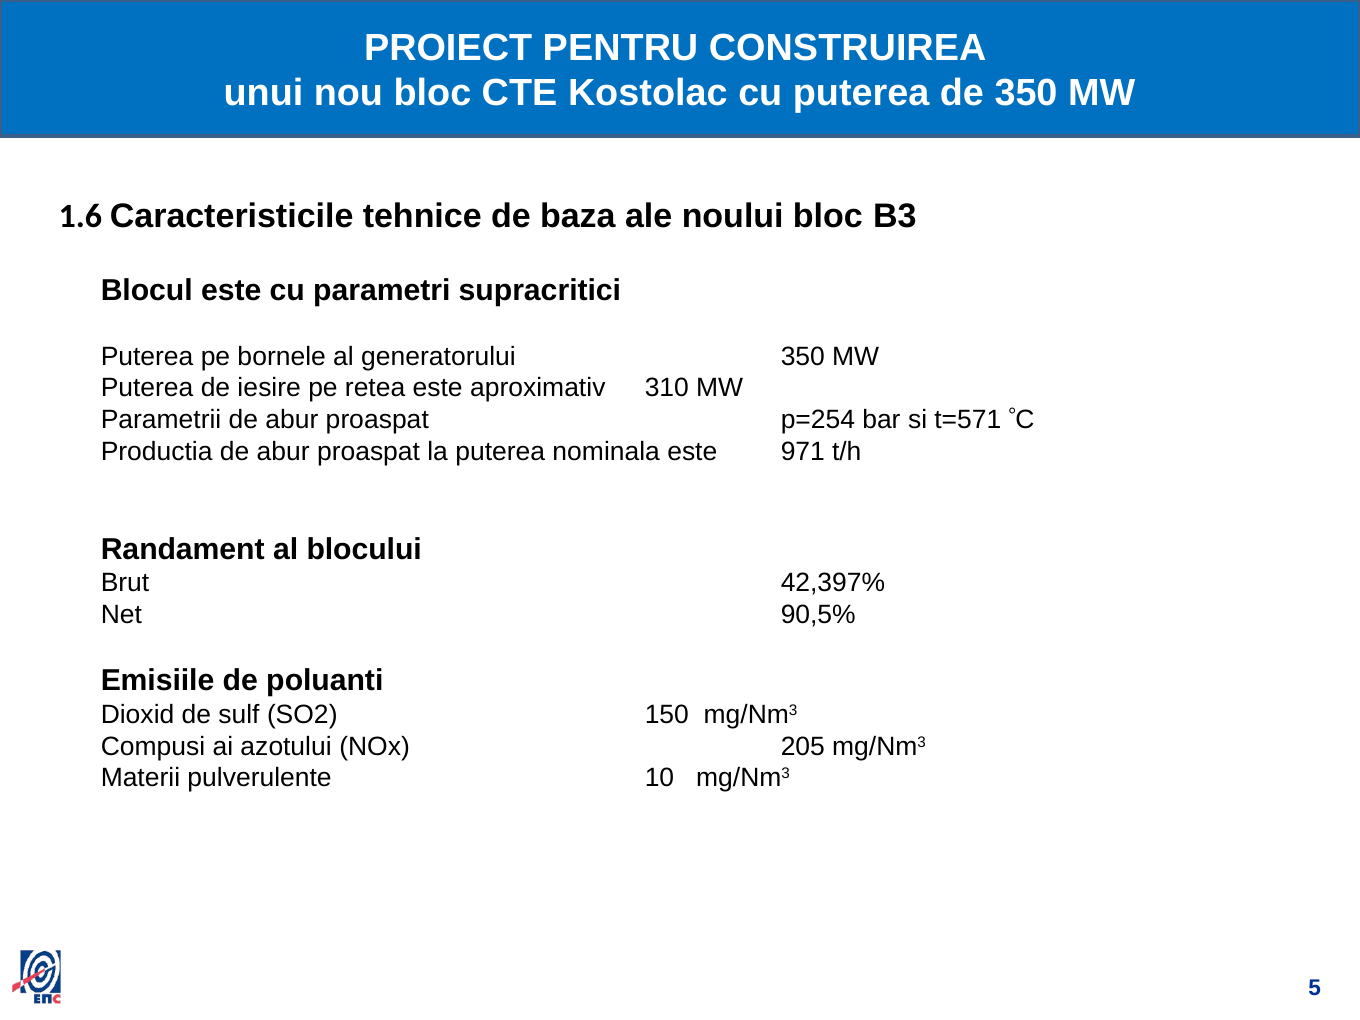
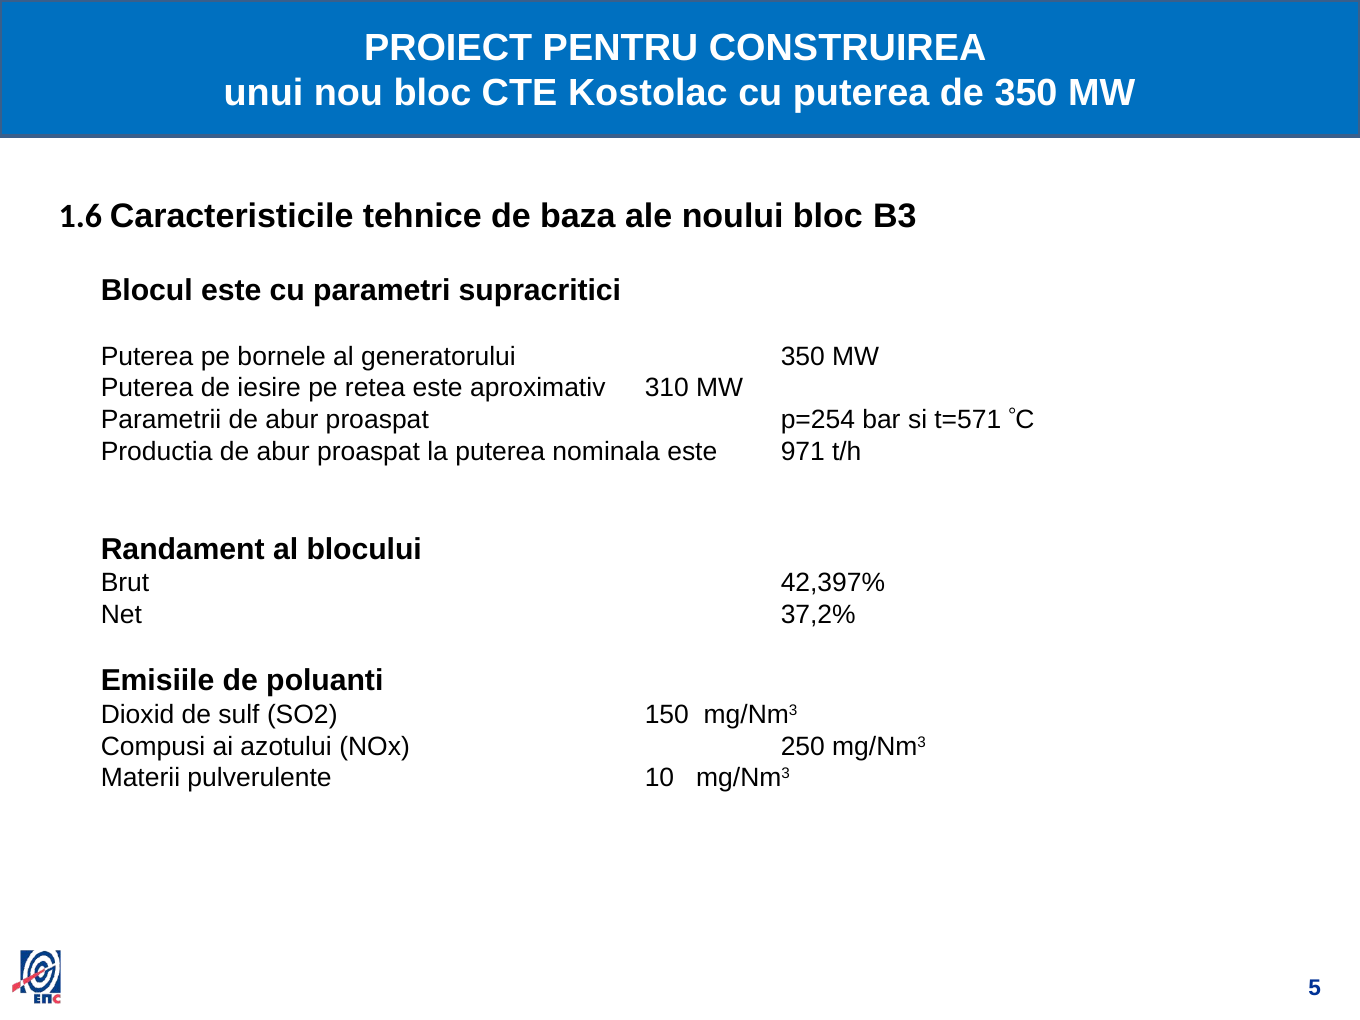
90,5%: 90,5% -> 37,2% (818, 615)
205: 205 -> 250 (803, 746)
